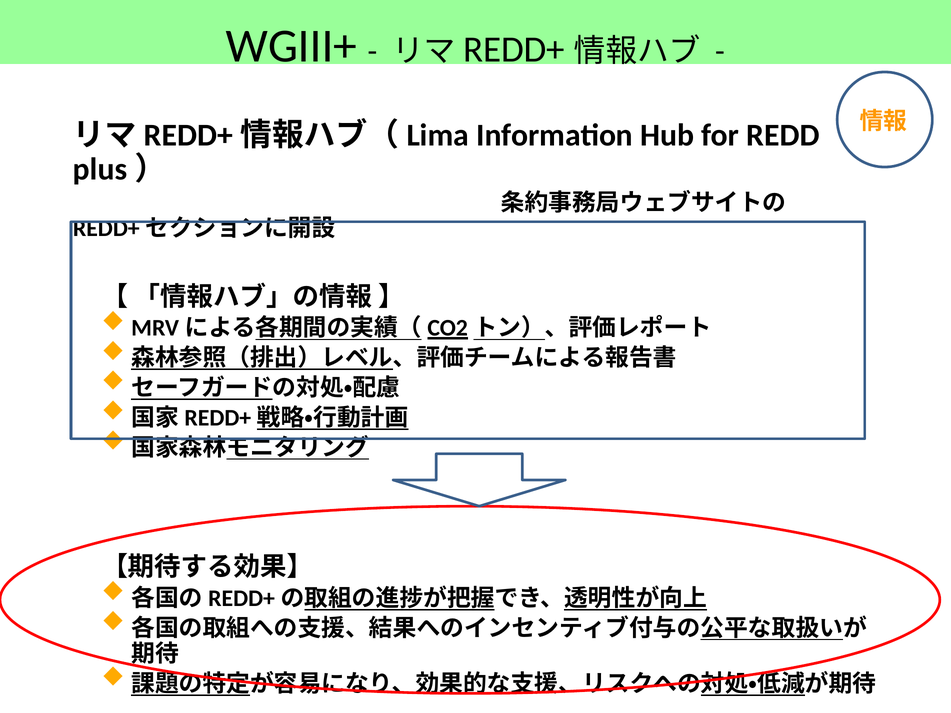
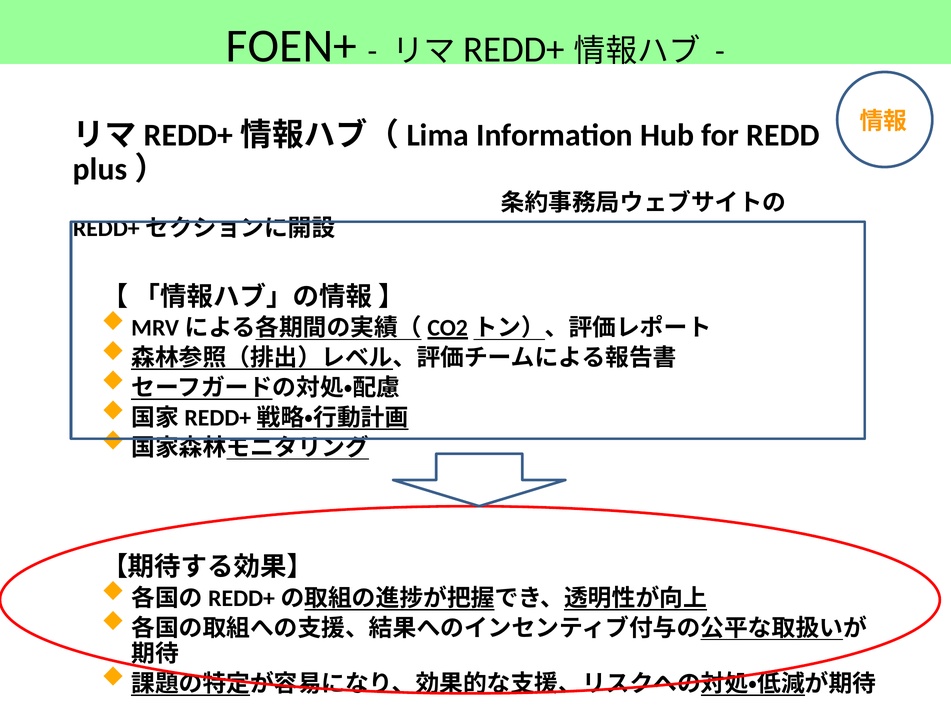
WGIII+: WGIII+ -> FOEN+ (291, 46)
